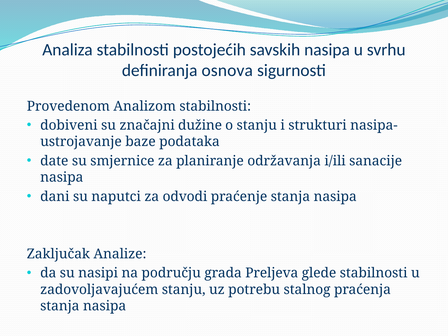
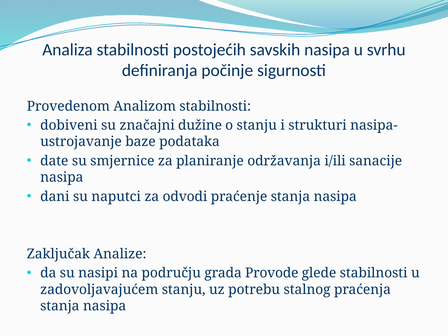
osnova: osnova -> počinje (227, 71)
Preljeva: Preljeva -> Provode (272, 273)
